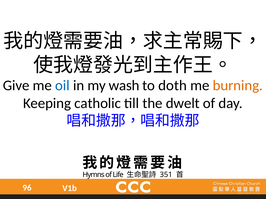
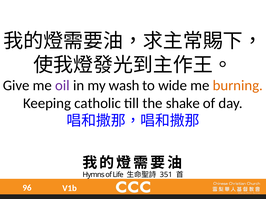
oil colour: blue -> purple (62, 86)
doth: doth -> wide (173, 86)
dwelt: dwelt -> shake (183, 103)
